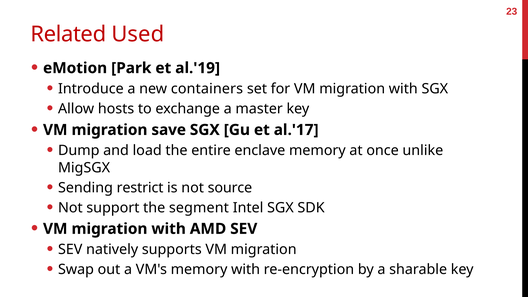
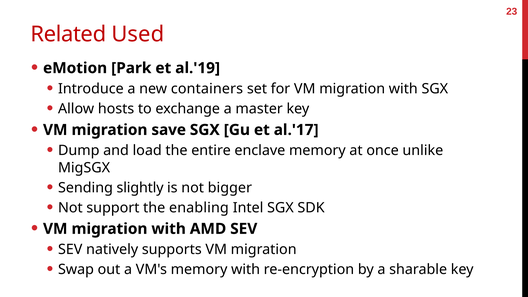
restrict: restrict -> slightly (140, 188)
source: source -> bigger (230, 188)
segment: segment -> enabling (199, 208)
